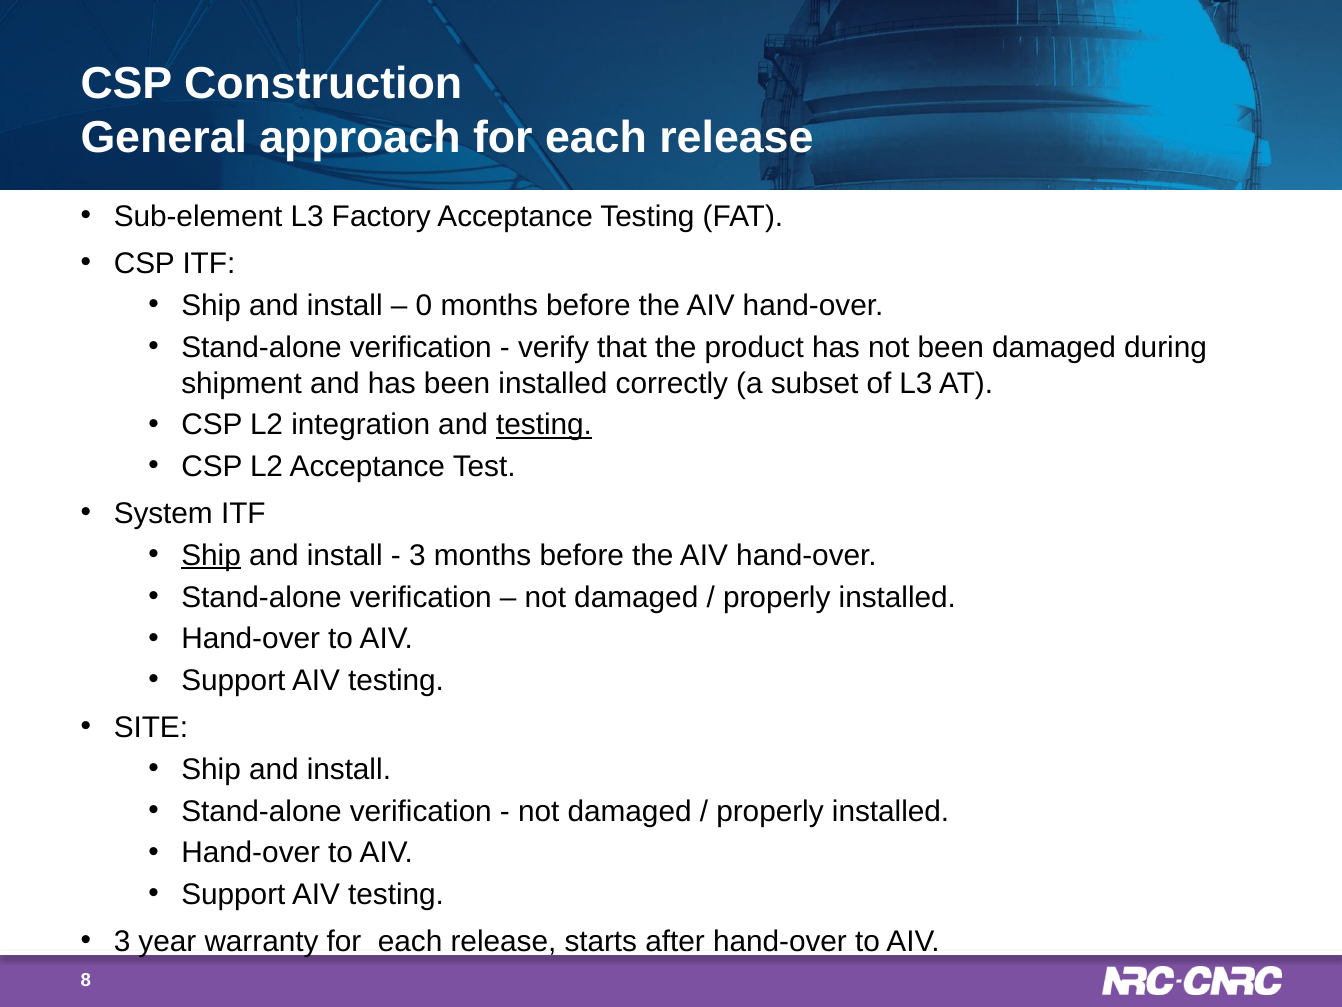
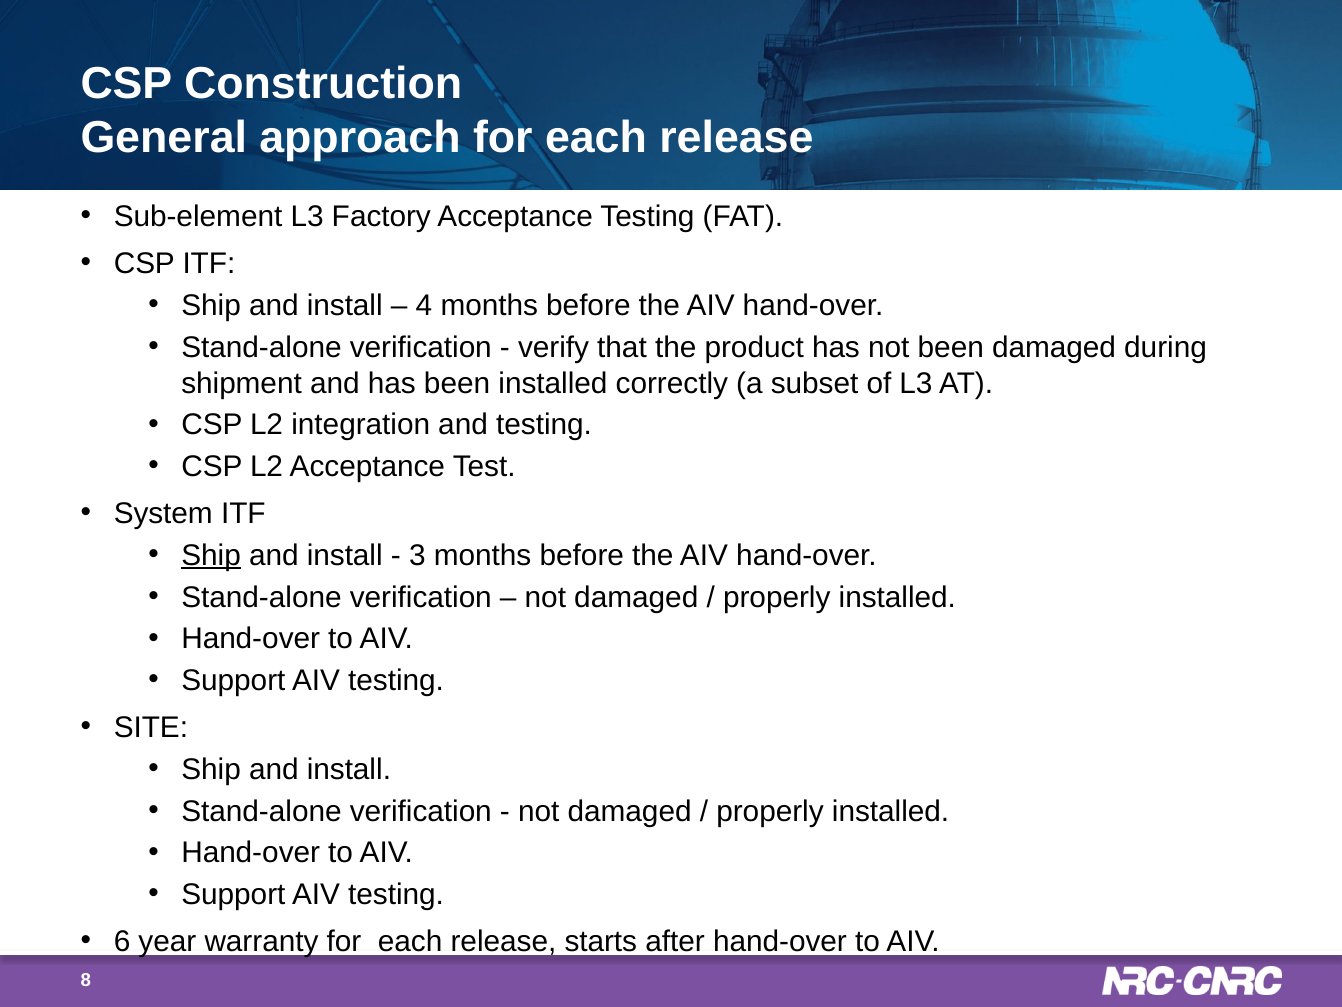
0: 0 -> 4 (424, 305)
testing underline: present -> none (544, 425)
3: 3 -> 6 (122, 941)
